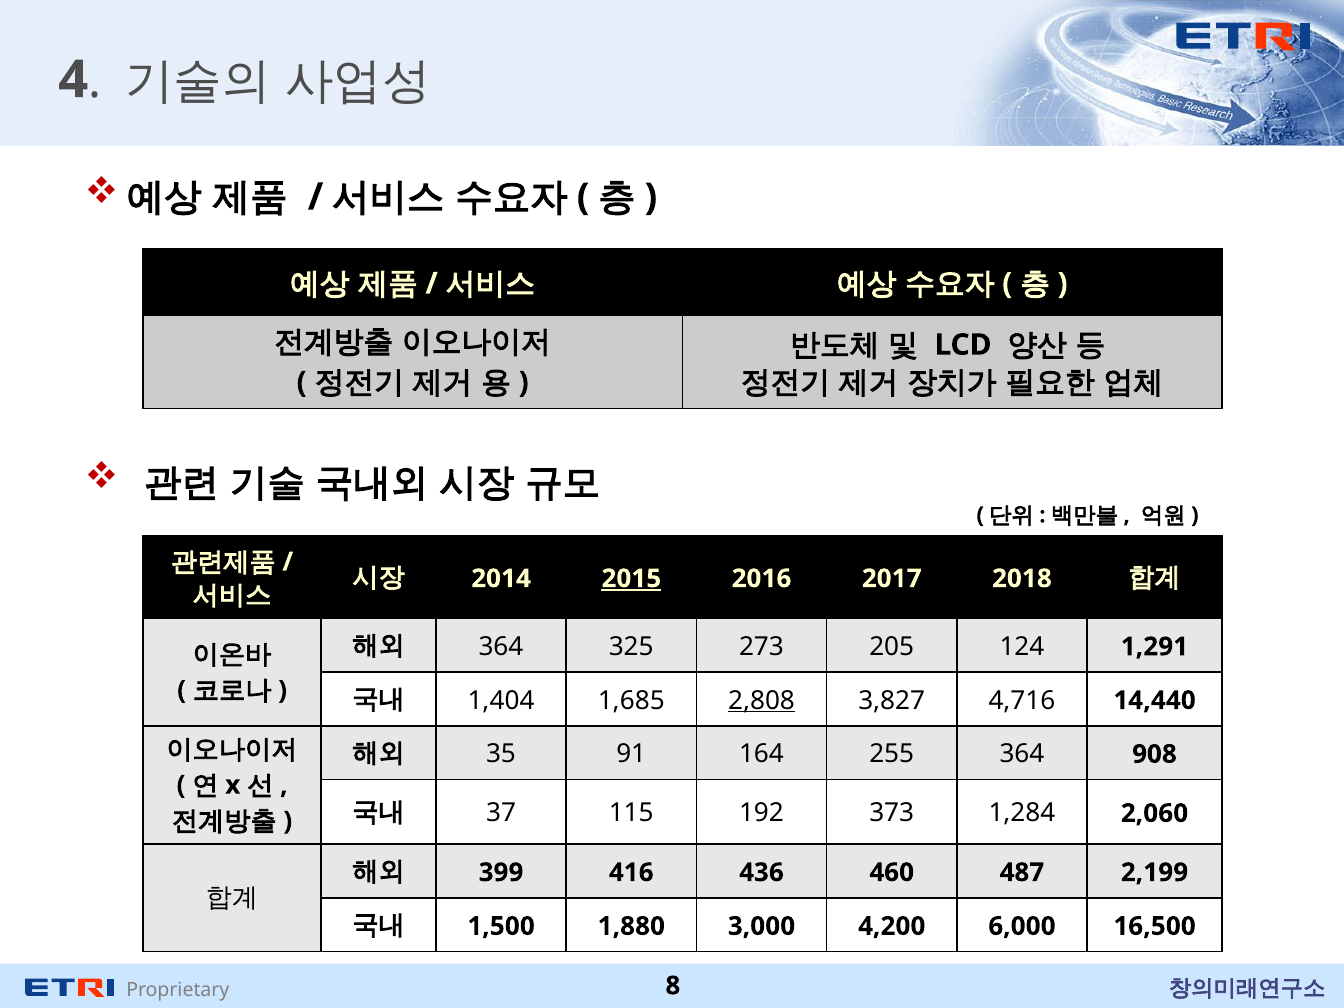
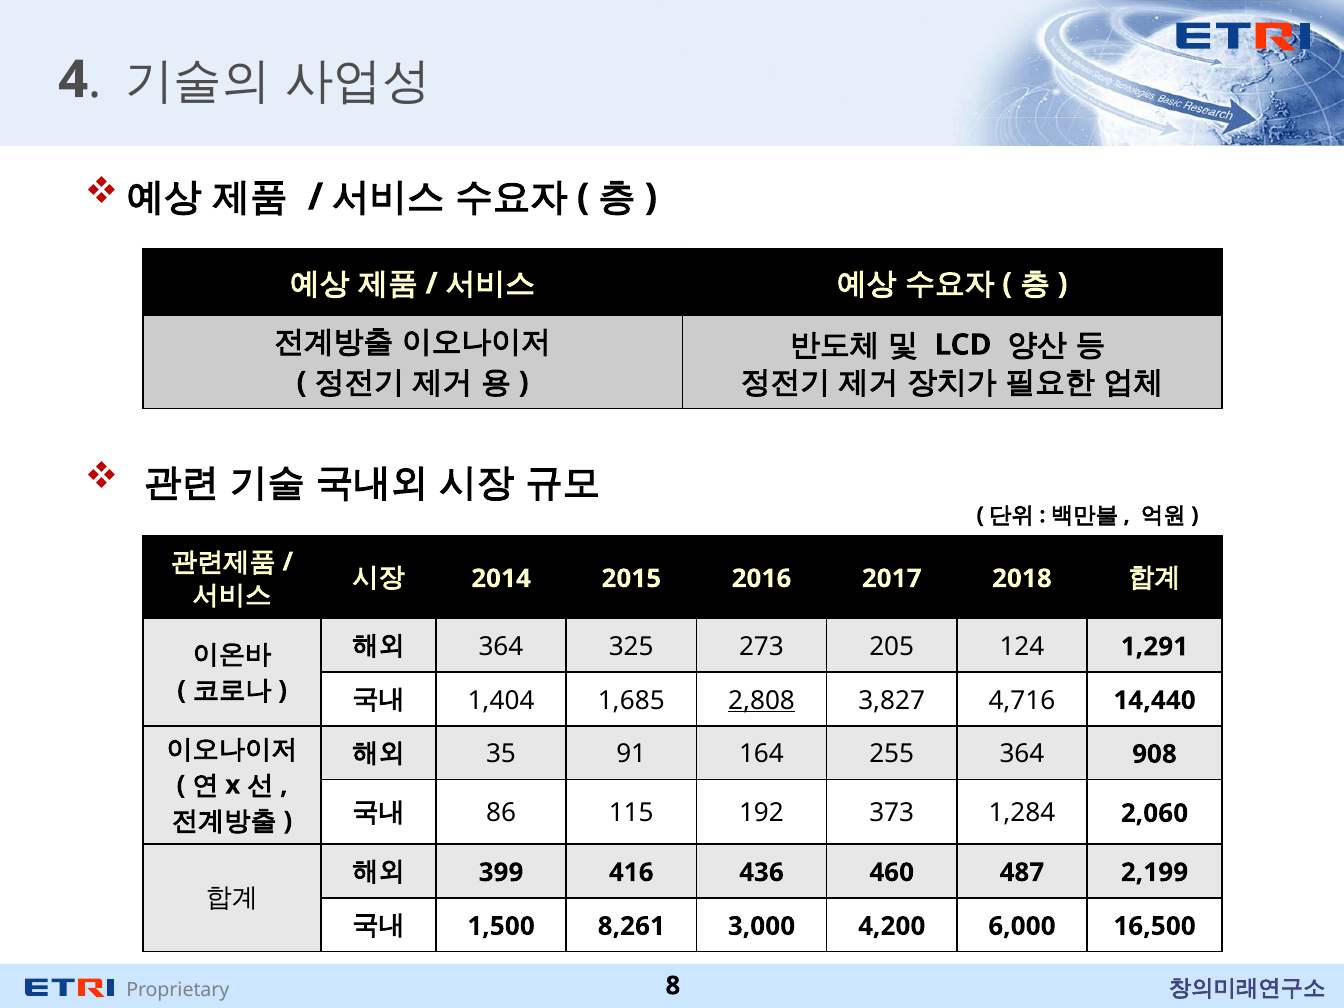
2015 underline: present -> none (631, 579)
37: 37 -> 86 (501, 813)
1,880: 1,880 -> 8,261 (631, 926)
